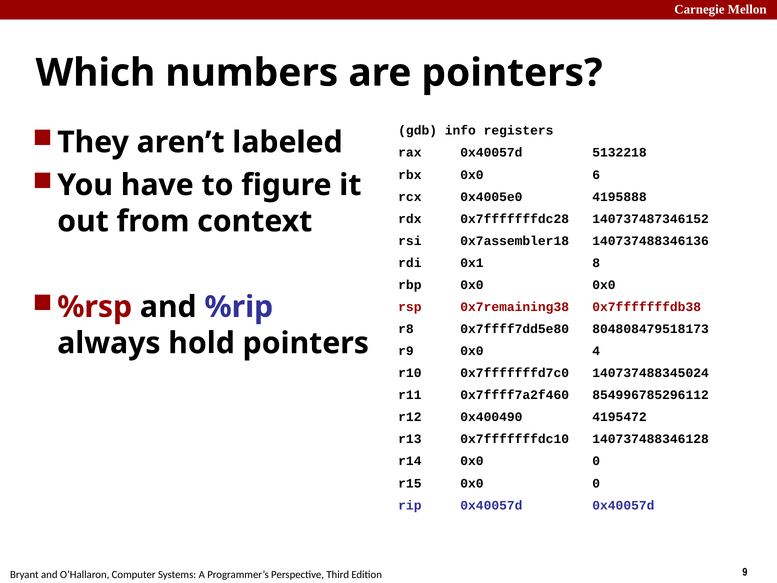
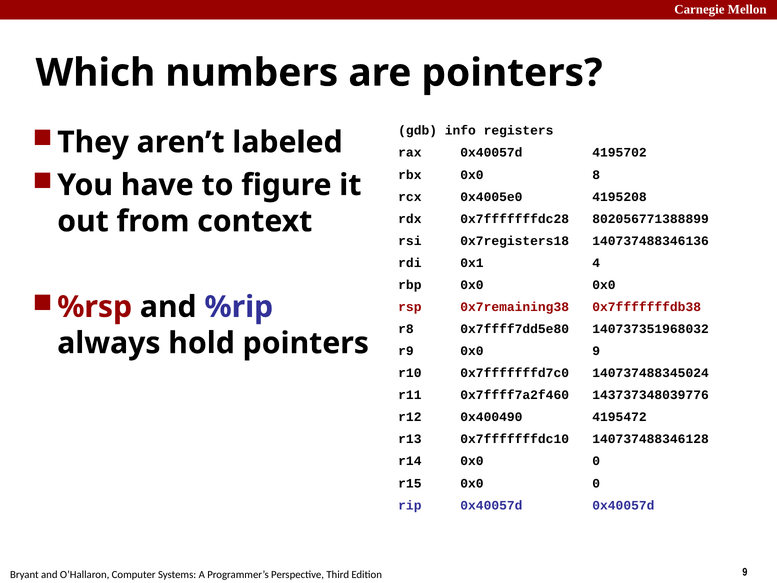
5132218: 5132218 -> 4195702 (620, 153)
6: 6 -> 8 (596, 175)
4195888: 4195888 -> 4195208 (620, 197)
140737487346152: 140737487346152 -> 802056771388899 (651, 219)
0x7assembler18: 0x7assembler18 -> 0x7registers18 (515, 241)
8: 8 -> 4 (596, 263)
804808479518173: 804808479518173 -> 140737351968032 (651, 329)
0x0 4: 4 -> 9 (596, 351)
854996785296112: 854996785296112 -> 143737348039776 (651, 395)
